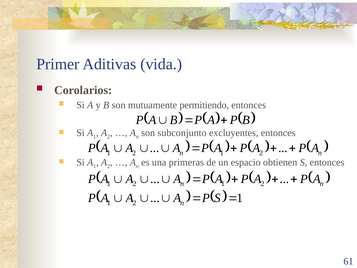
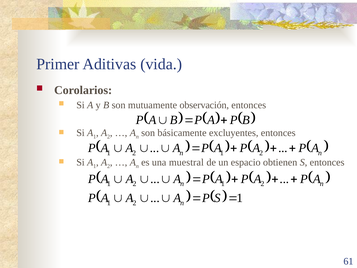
permitiendo: permitiendo -> observación (204, 105)
subconjunto: subconjunto -> básicamente (182, 133)
primeras: primeras -> muestral (186, 162)
